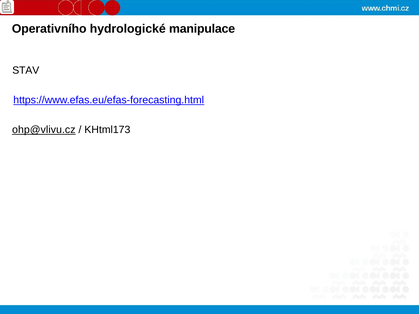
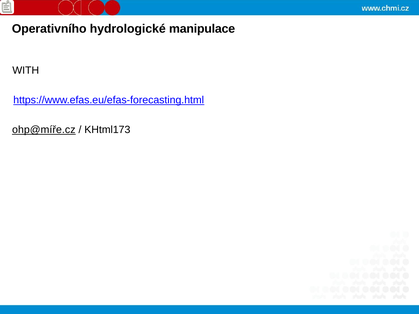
STAV: STAV -> WITH (26, 70)
ohp@vlivu.cz: ohp@vlivu.cz -> ohp@míře.cz (44, 130)
